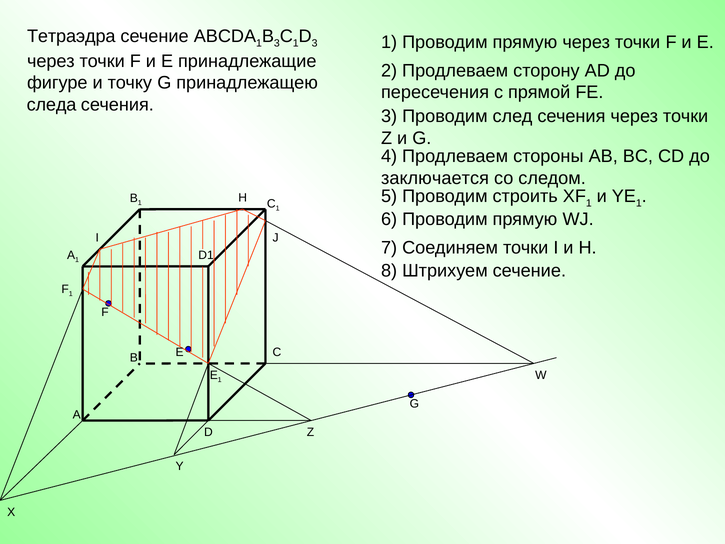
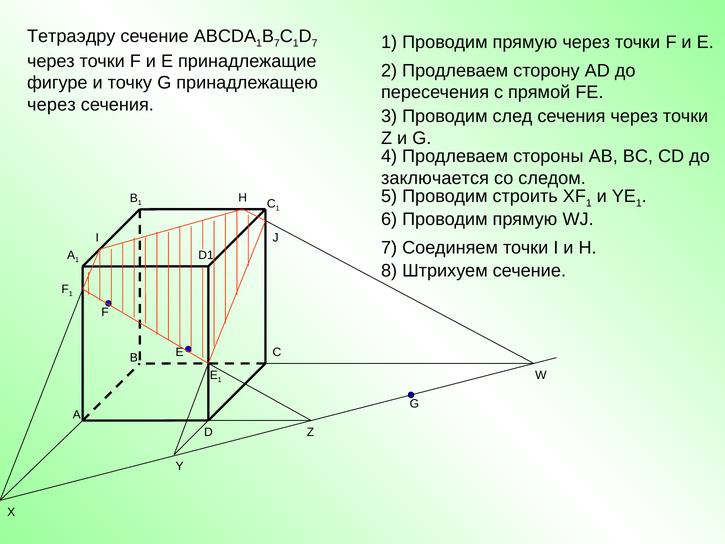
Тетраэдра: Тетраэдра -> Тетраэдру (71, 36)
B 3: 3 -> 7 (277, 43)
D 3: 3 -> 7 (315, 43)
следа: следа -> через (51, 105)
